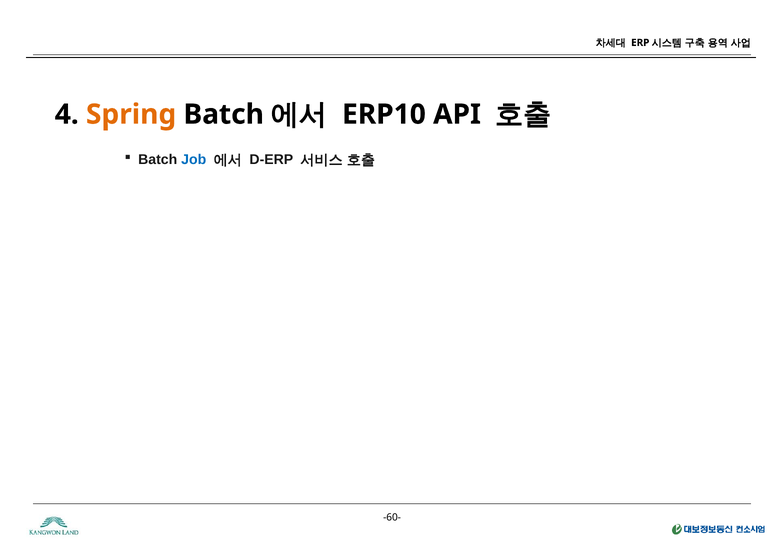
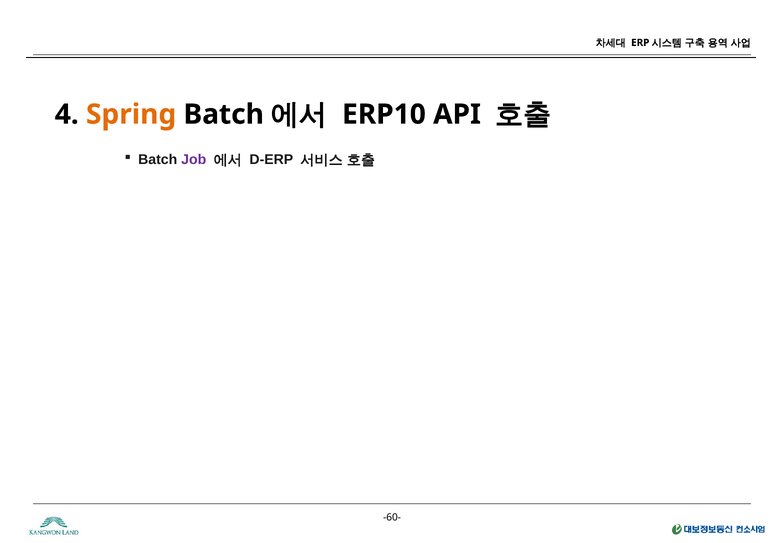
Job colour: blue -> purple (194, 160)
